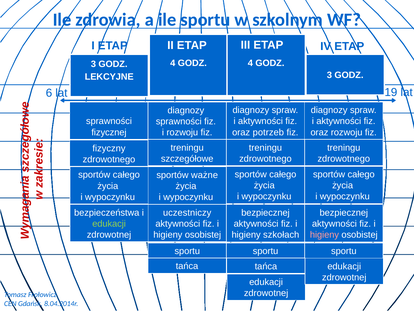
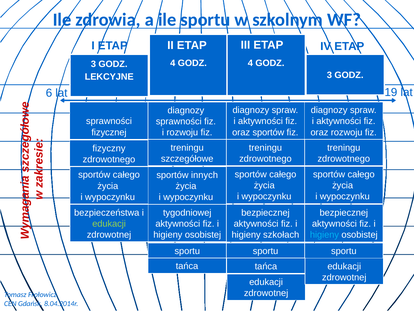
oraz potrzeb: potrzeb -> sportów (268, 132)
ważne: ważne -> innych (205, 175)
uczestniczy: uczestniczy -> tygodniowej (187, 212)
higieny colour: pink -> light blue (324, 234)
